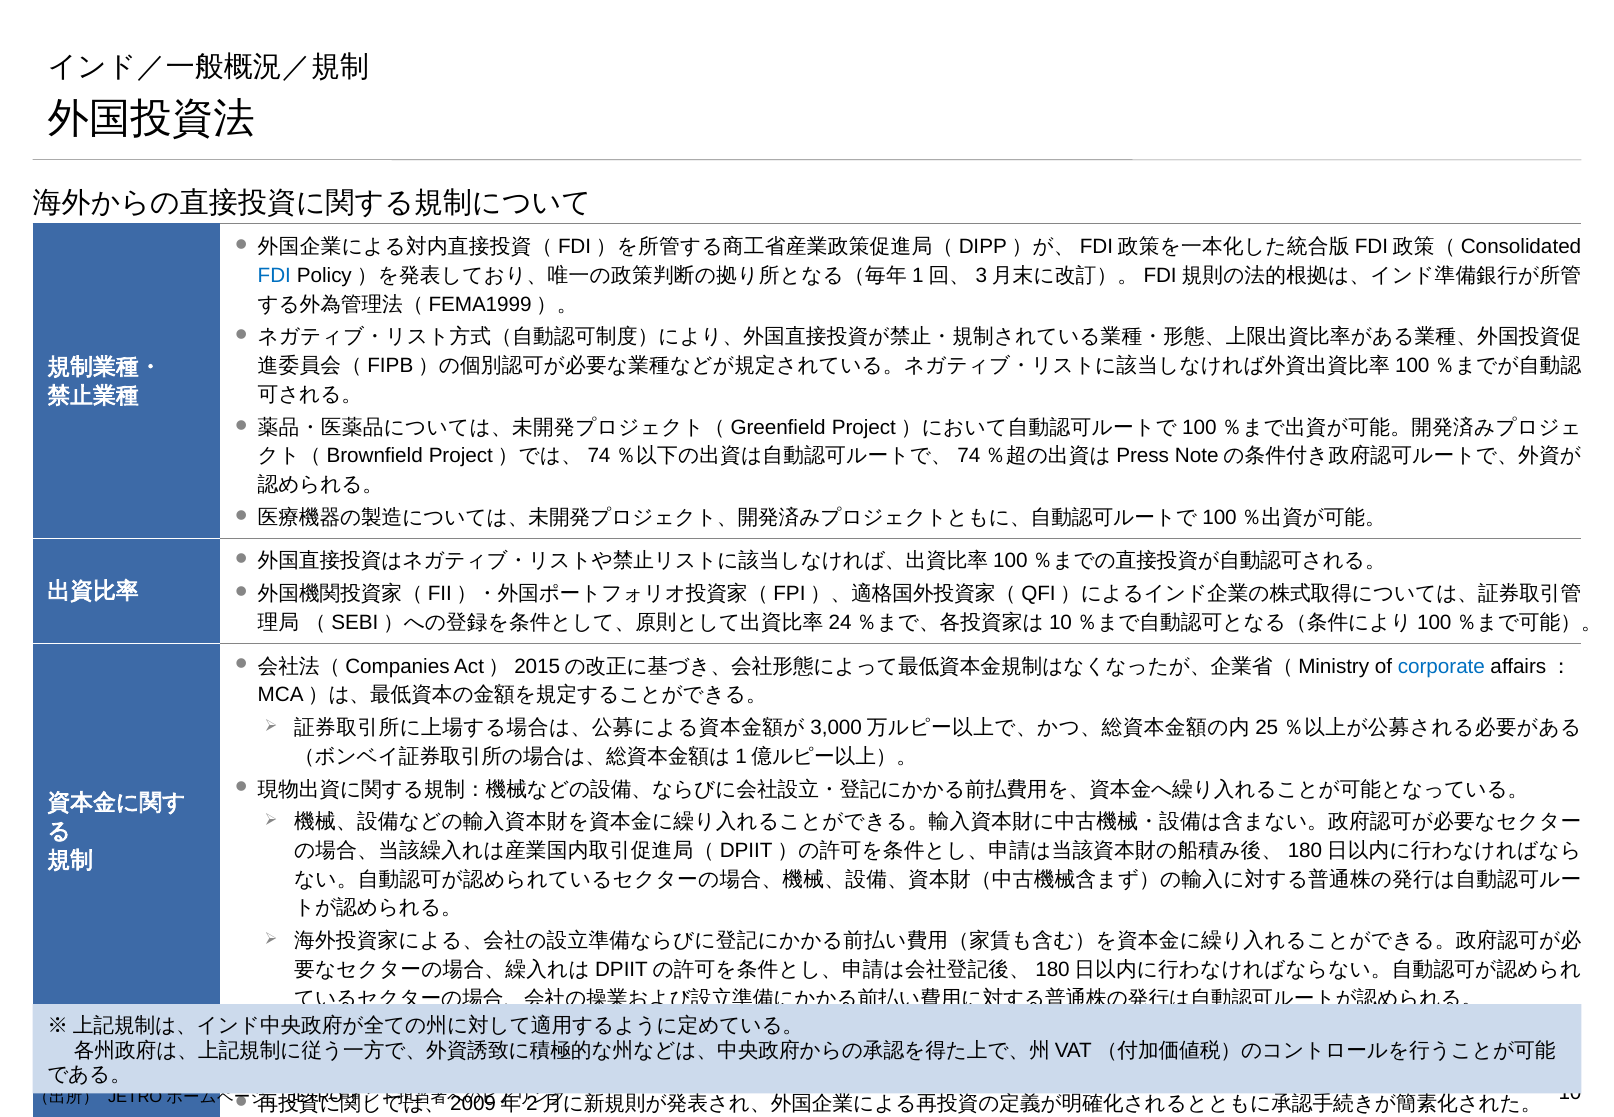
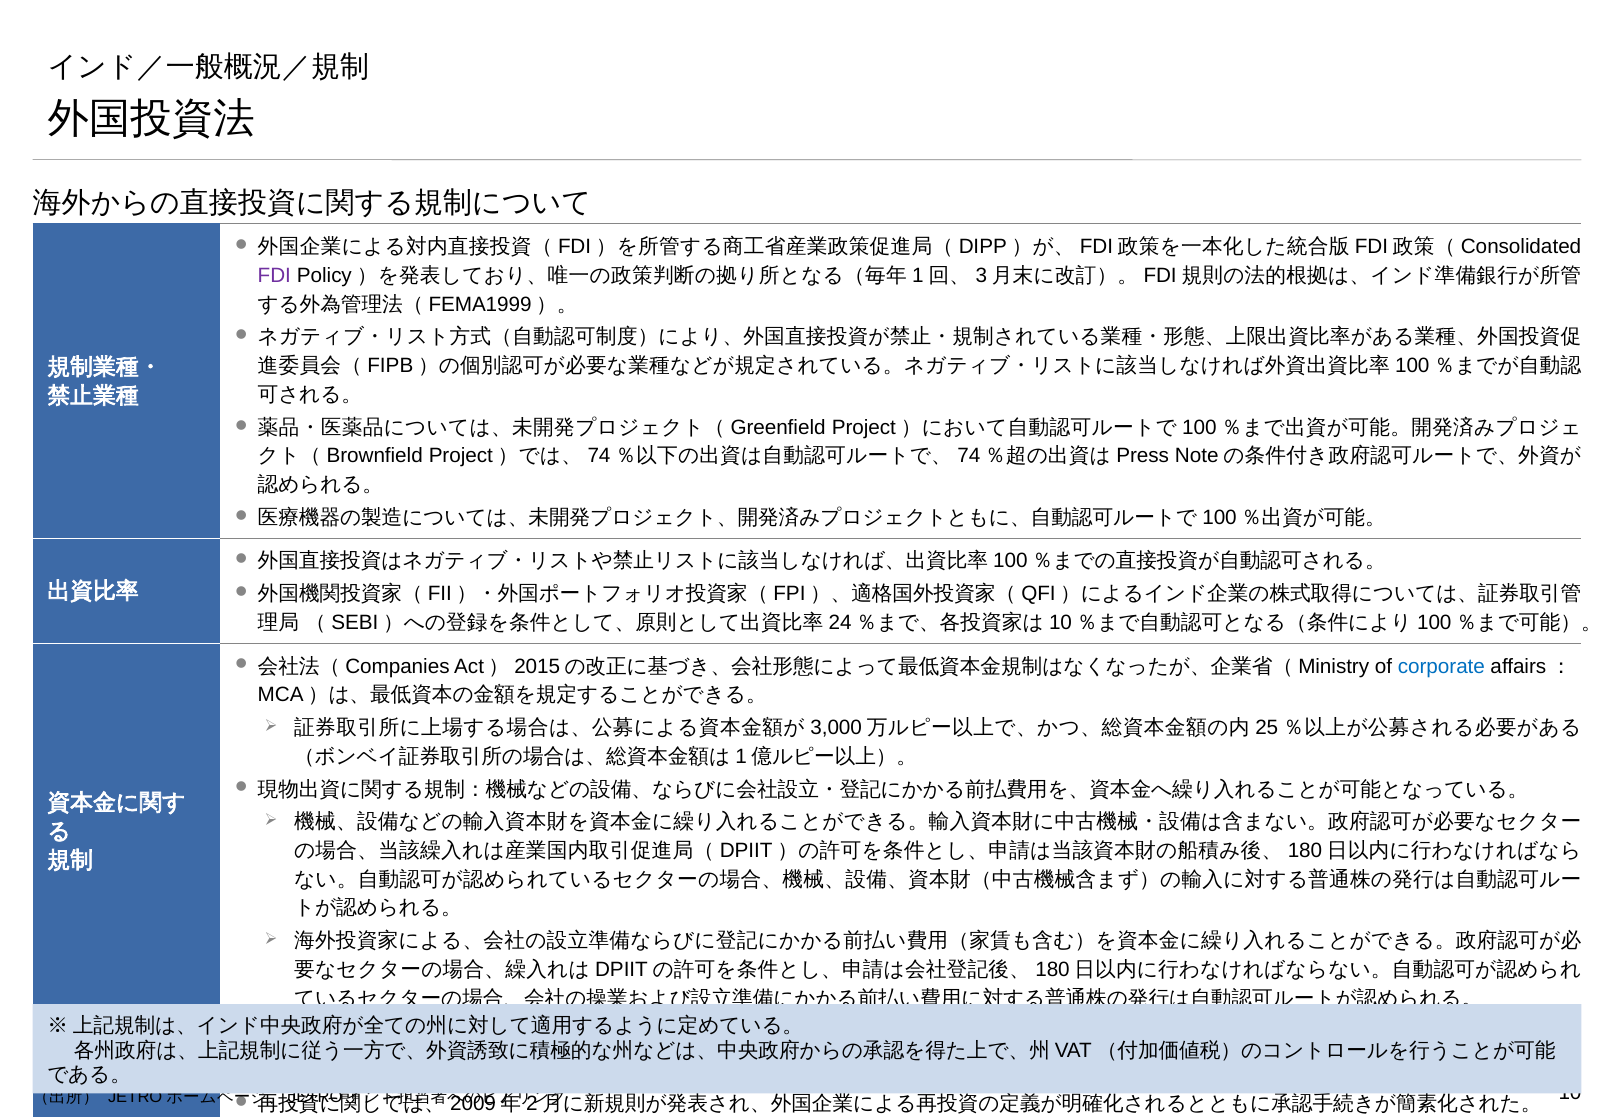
FDI colour: blue -> purple (274, 276)
